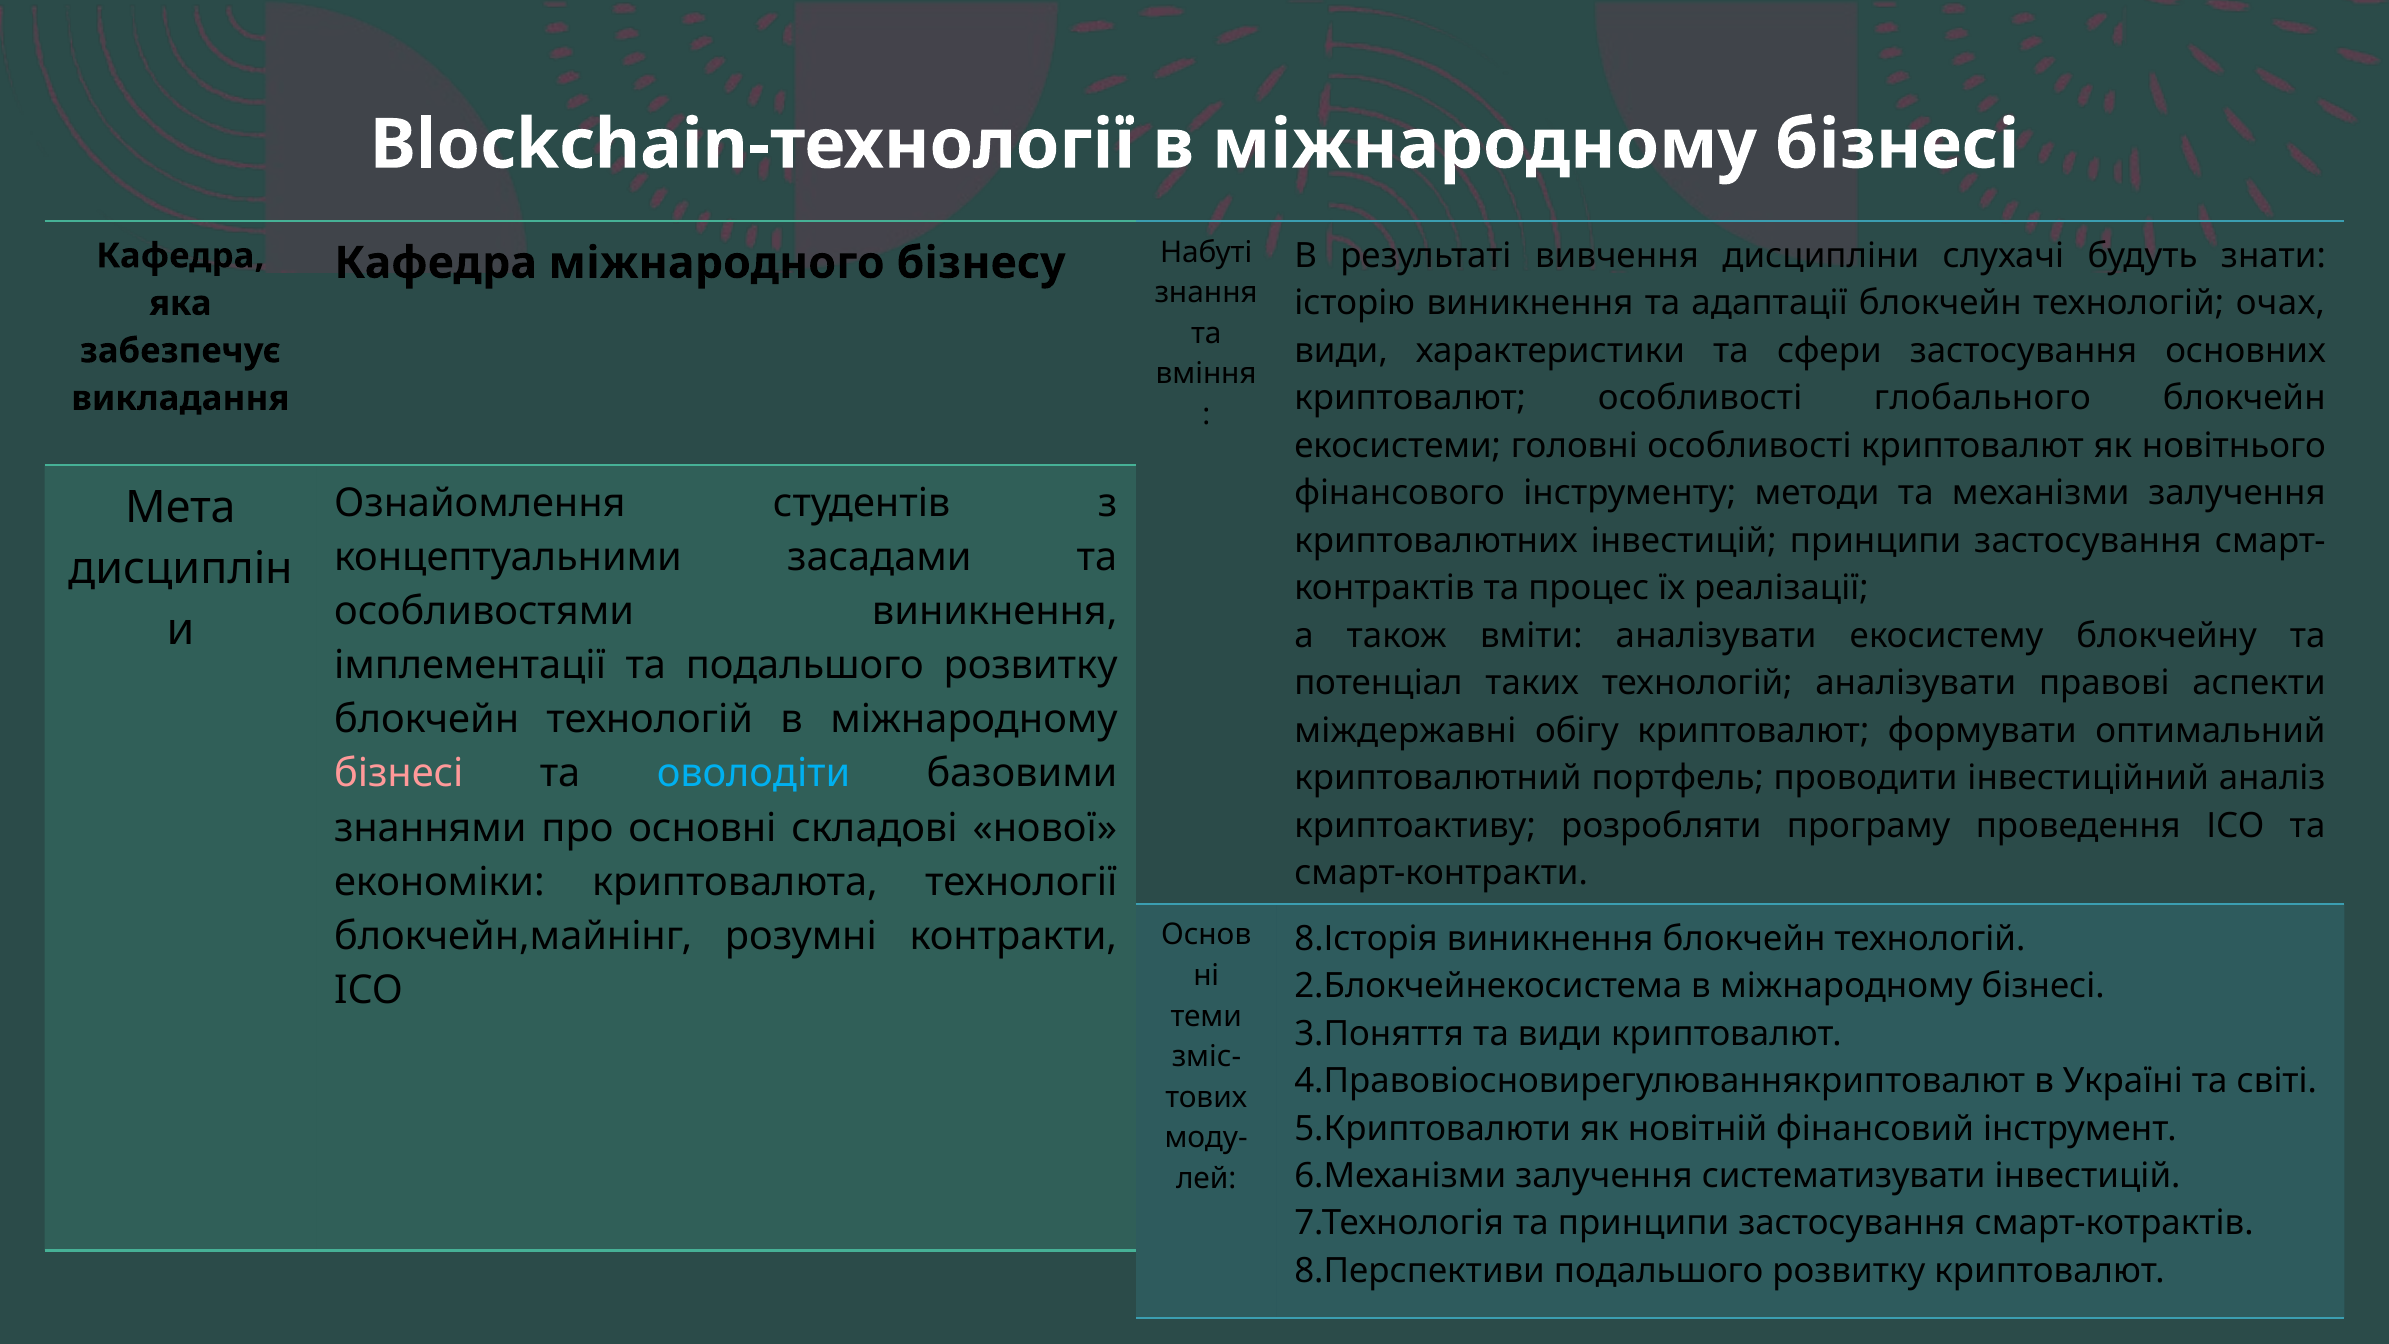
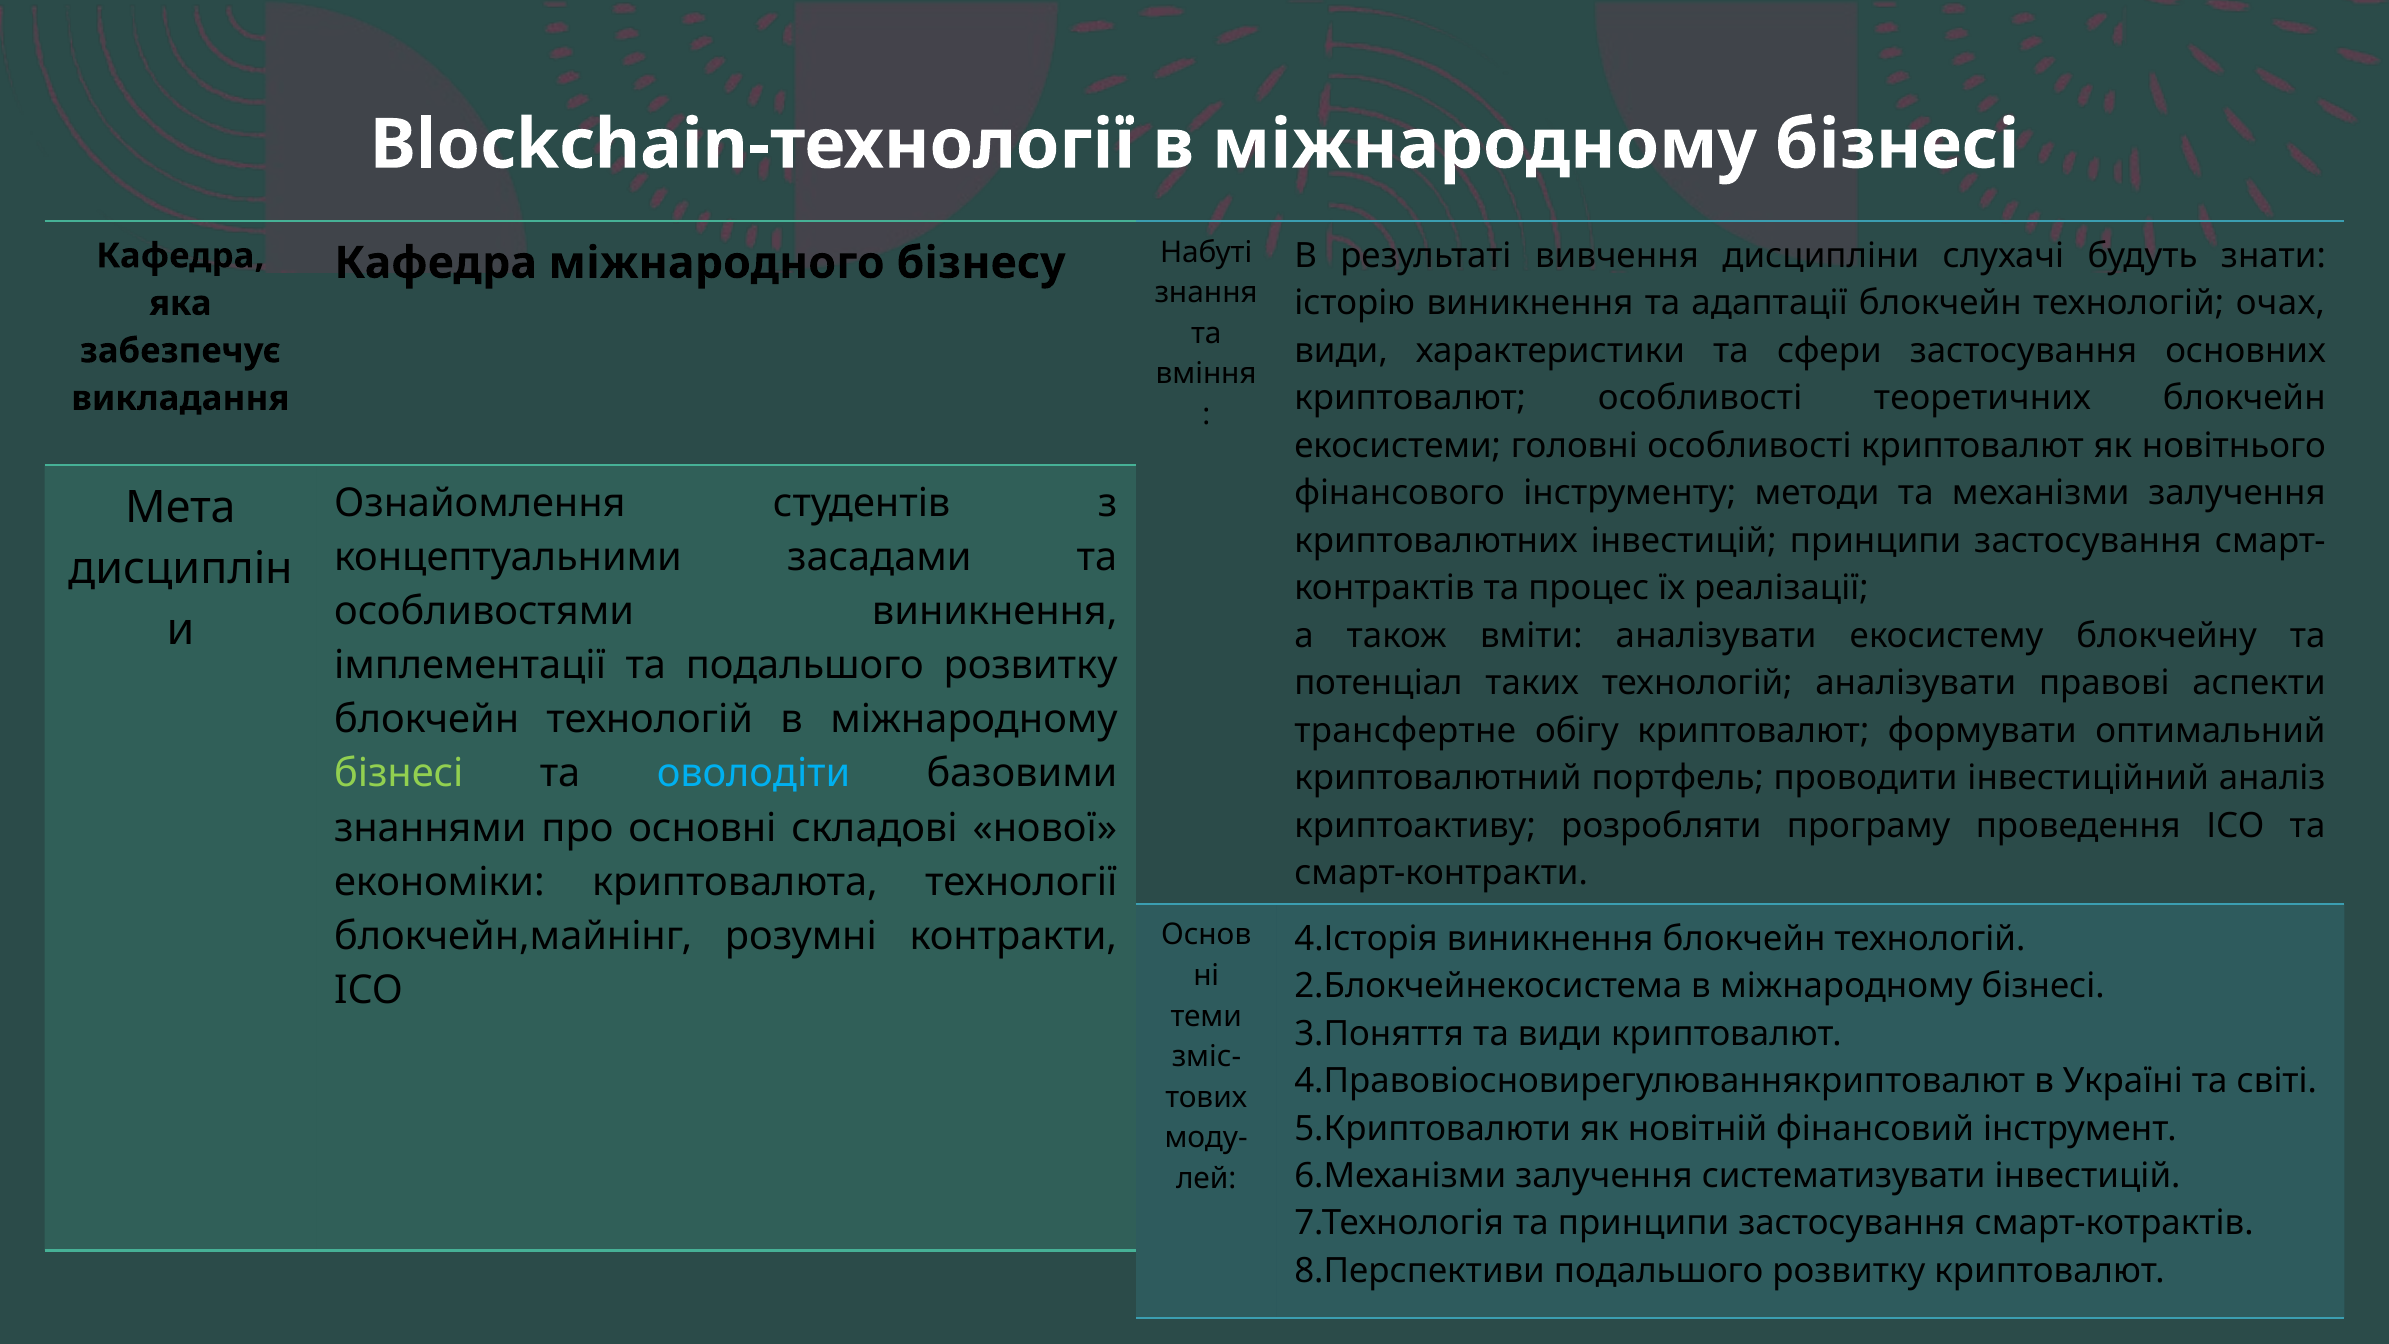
глобального: глобального -> теоретичних (1982, 398)
міждержавні: міждержавні -> трансфертне (1405, 731)
бізнесі colour: pink -> light green (399, 774)
8.Історія: 8.Історія -> 4.Історія (1366, 938)
